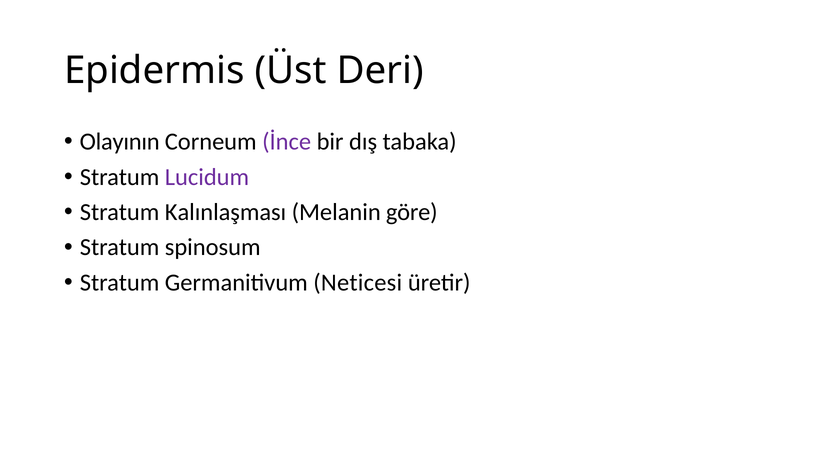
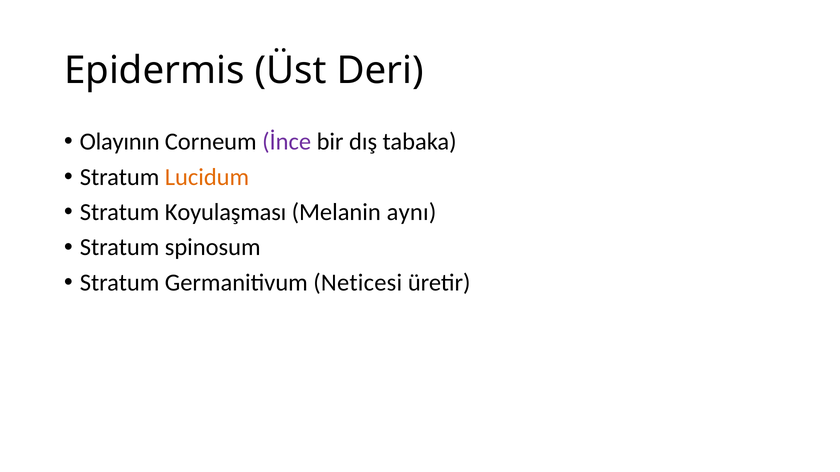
Lucidum colour: purple -> orange (207, 177)
Kalınlaşması: Kalınlaşması -> Koyulaşması (226, 212)
göre: göre -> aynı (412, 212)
